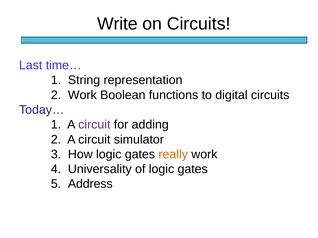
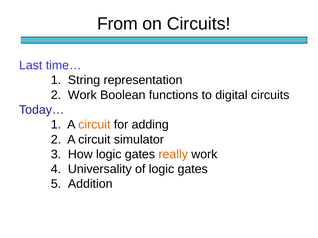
Write: Write -> From (117, 24)
circuit colour: purple -> orange (94, 125)
Address: Address -> Addition (90, 184)
